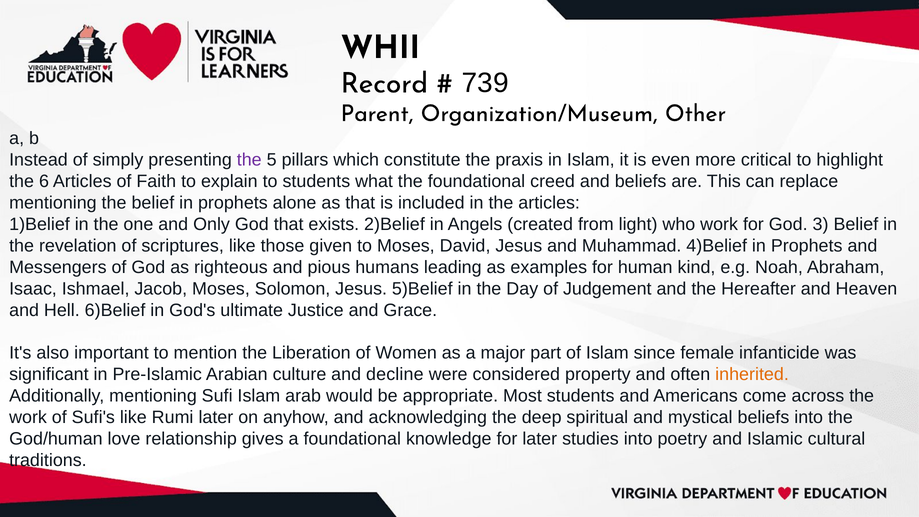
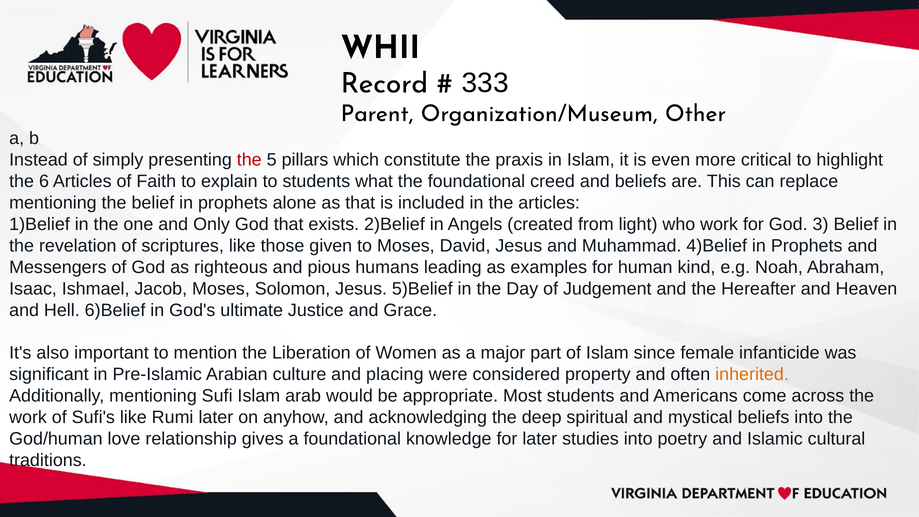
739: 739 -> 333 (485, 83)
the colour: purple -> red (249, 160)
decline: decline -> placing (395, 374)
